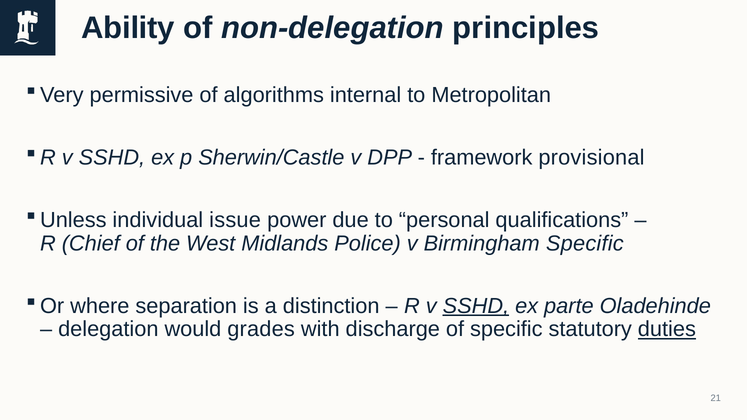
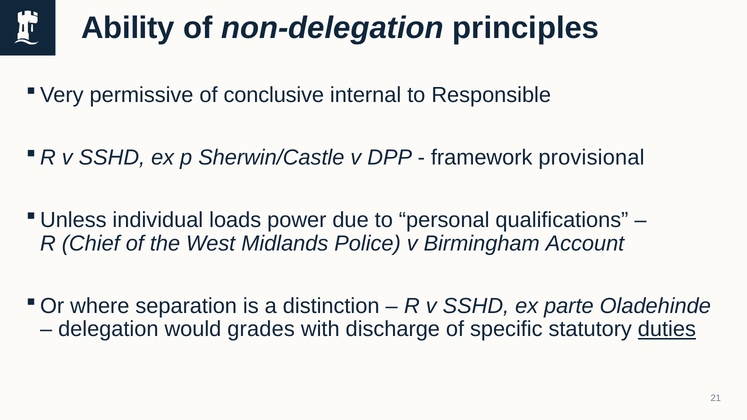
algorithms: algorithms -> conclusive (274, 95)
Metropolitan: Metropolitan -> Responsible (491, 95)
issue: issue -> loads (235, 220)
Birmingham Specific: Specific -> Account (585, 243)
SSHD underline: present -> none (476, 306)
